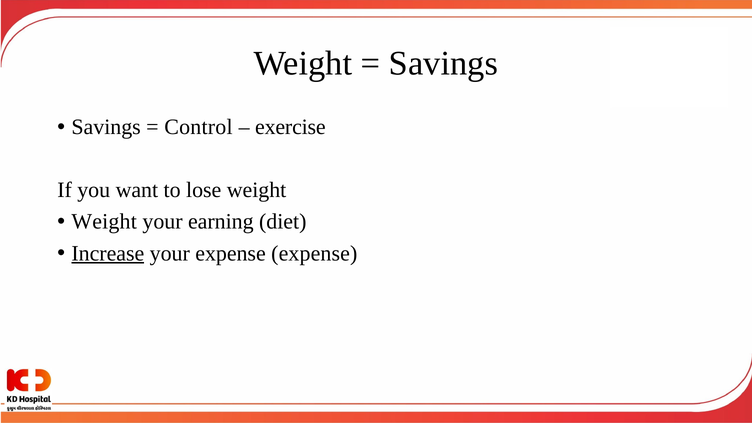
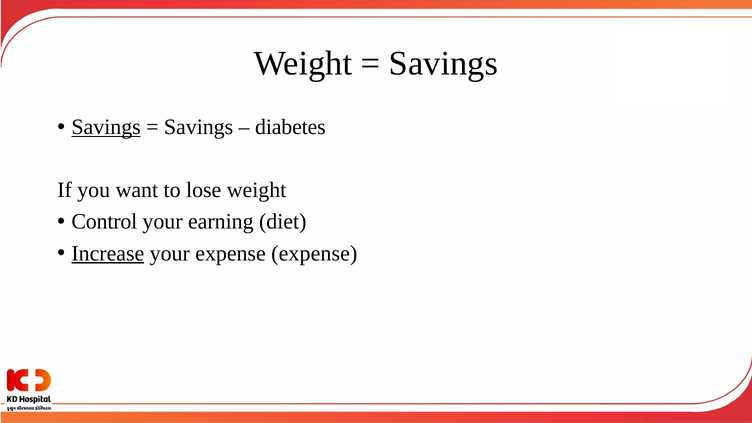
Savings underline: none -> present (106, 127)
Control: Control -> Savings (199, 127)
exercise: exercise -> diabetes (290, 127)
Weight: Weight -> Control (104, 222)
